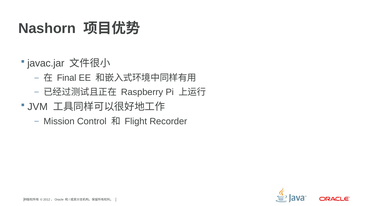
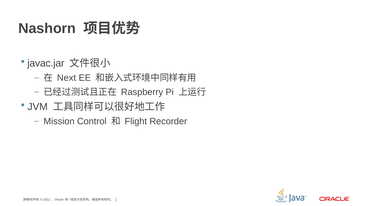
Final: Final -> Next (67, 78)
